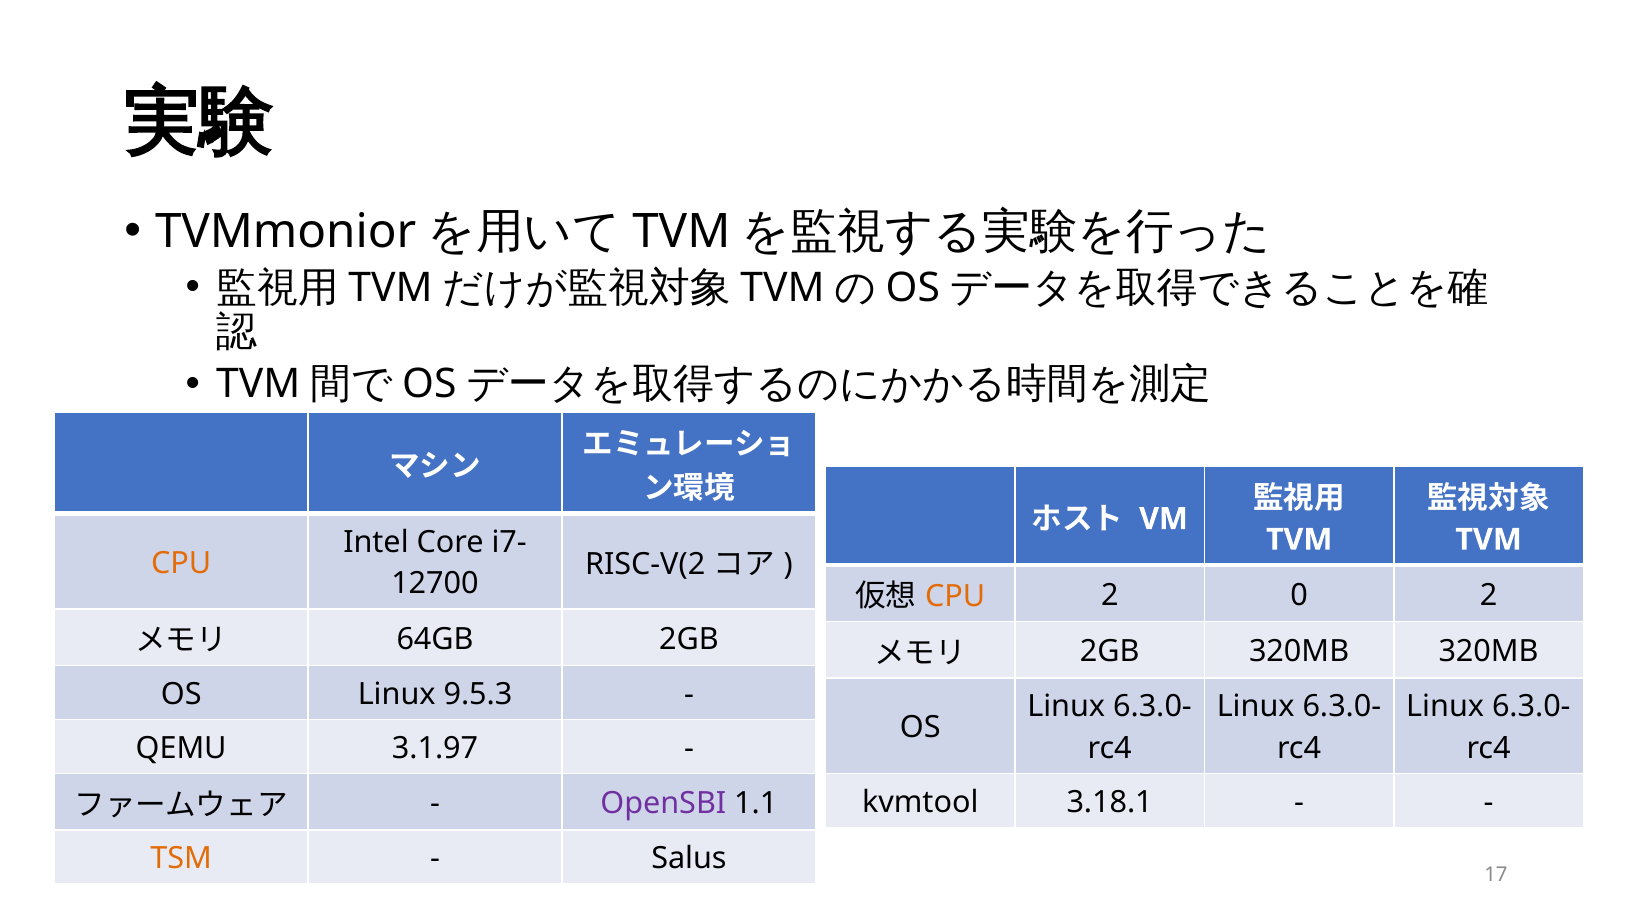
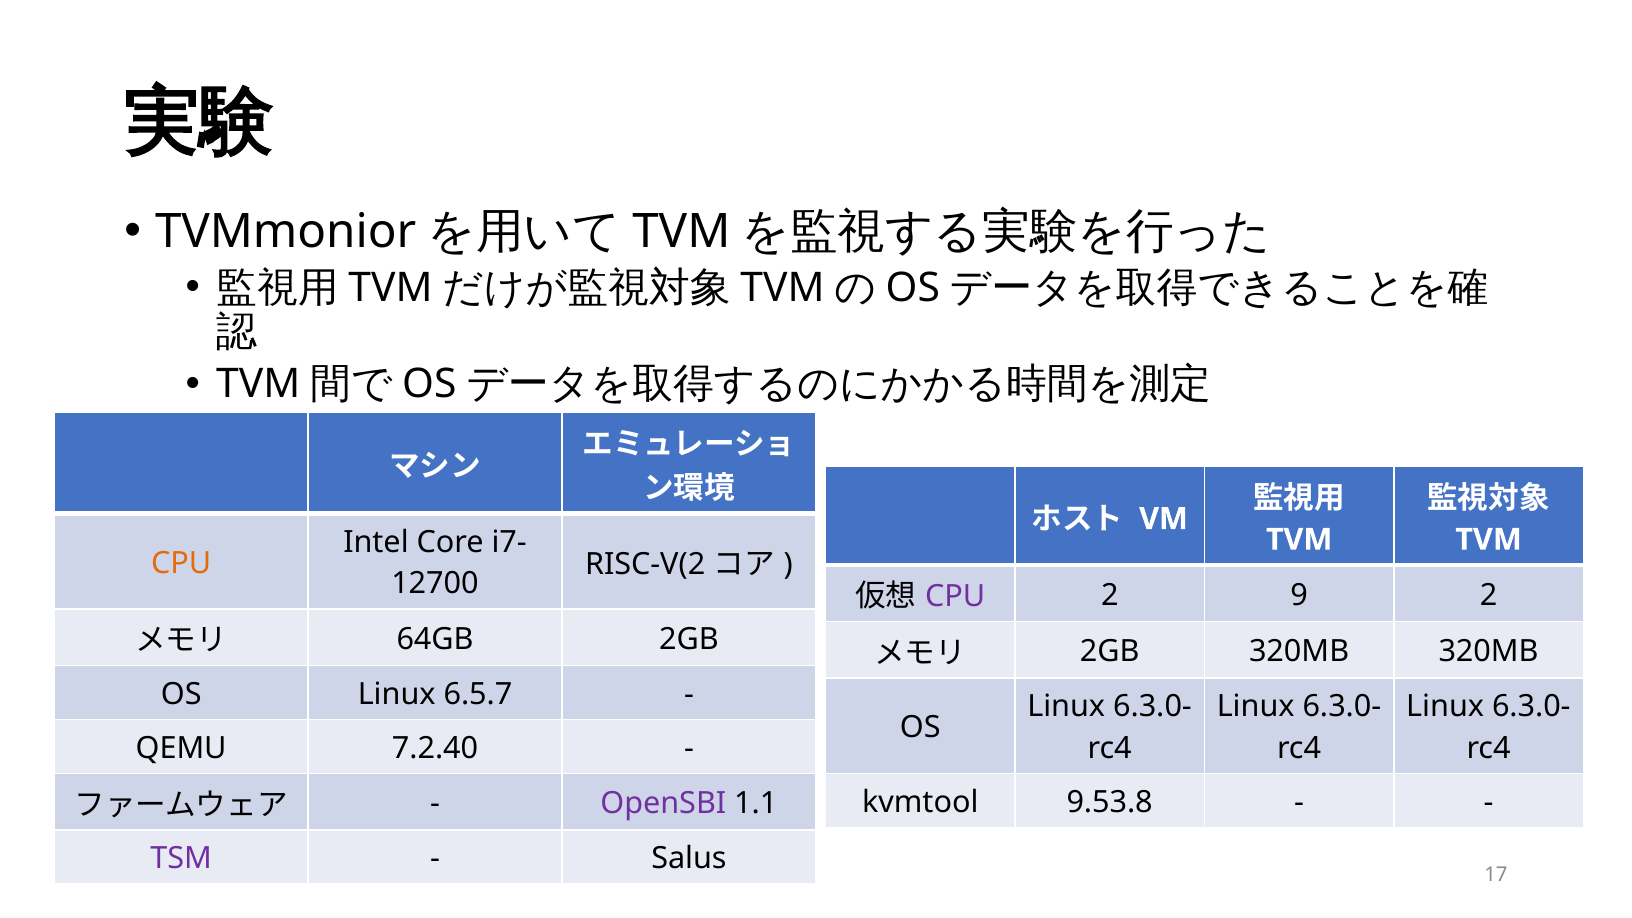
CPU colour: orange -> purple (955, 596)
0: 0 -> 9 (1299, 595)
9.5.3: 9.5.3 -> 6.5.7 (478, 694)
3.1.97: 3.1.97 -> 7.2.40 (435, 748)
3.18.1: 3.18.1 -> 9.53.8 (1110, 802)
TSM colour: orange -> purple (181, 859)
